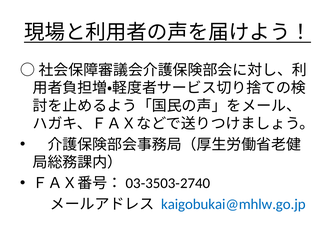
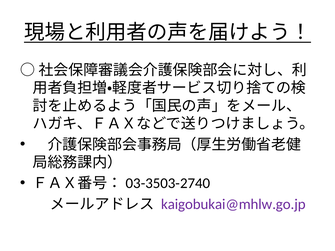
kaigobukai@mhlw.go.jp colour: blue -> purple (233, 204)
